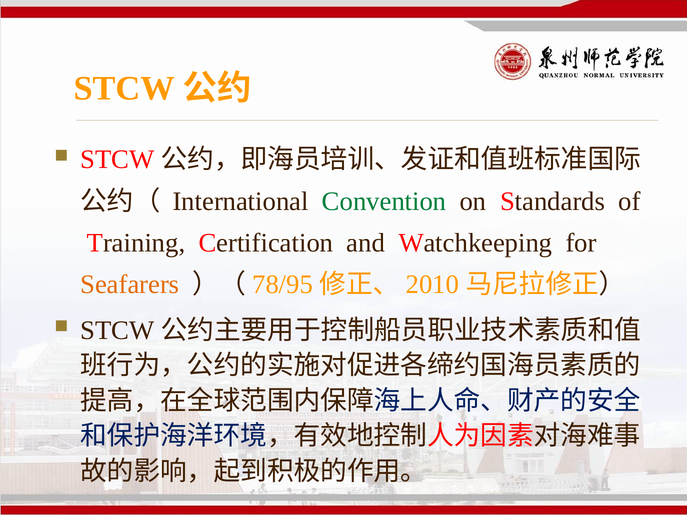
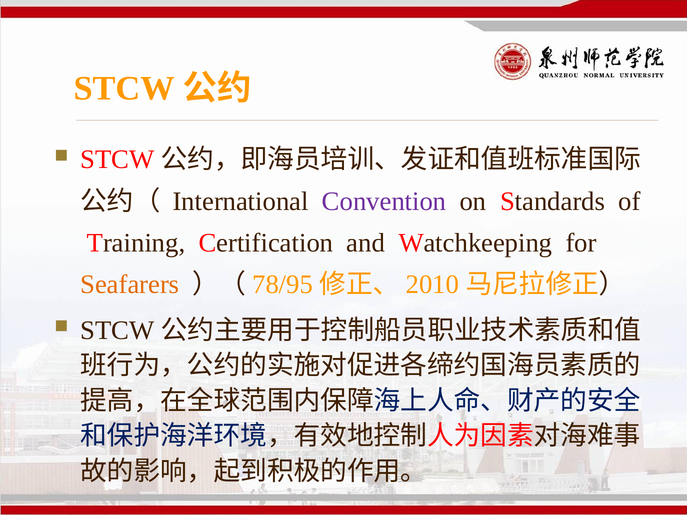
Convention colour: green -> purple (384, 201)
